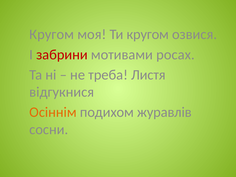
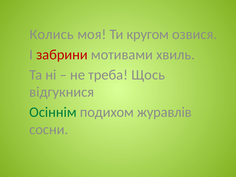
Кругом: Кругом -> Колись (52, 34)
росах: росах -> хвиль (176, 55)
Листя: Листя -> Щось (148, 75)
Осіннім colour: orange -> green (53, 112)
